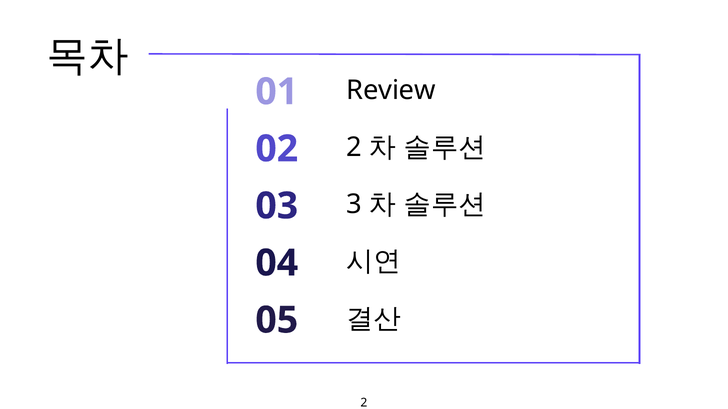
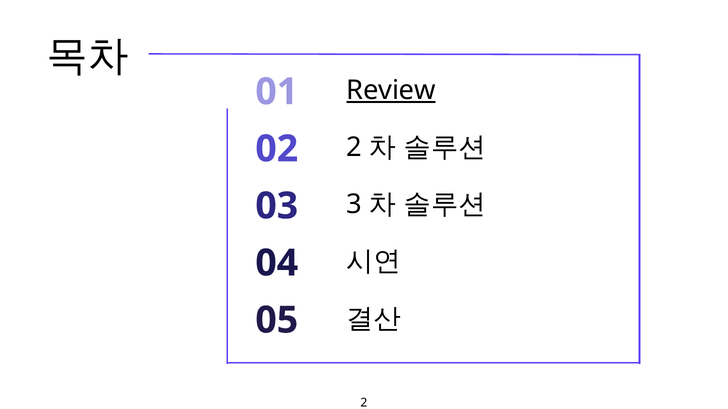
Review underline: none -> present (391, 90)
